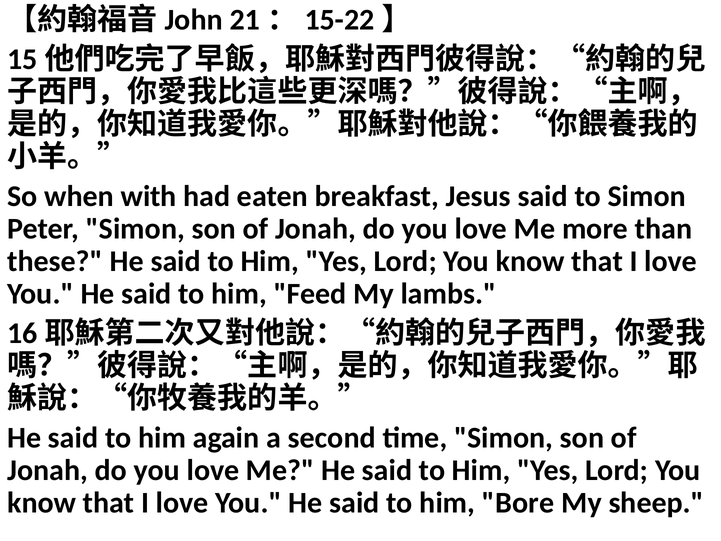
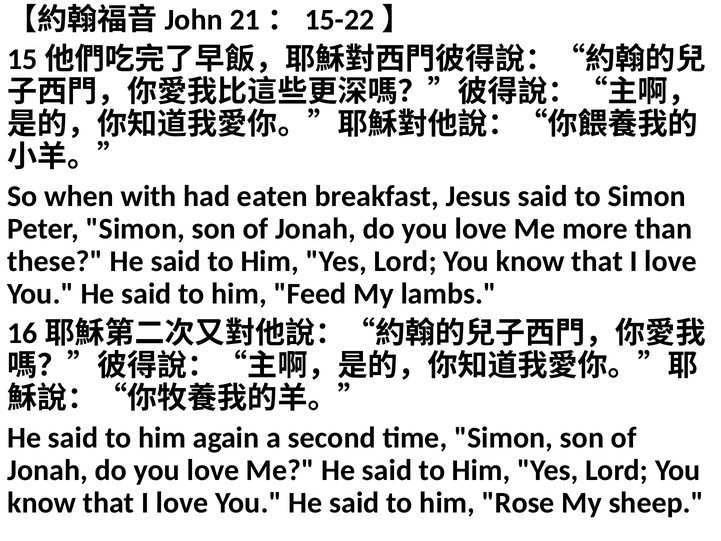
Bore: Bore -> Rose (518, 503)
